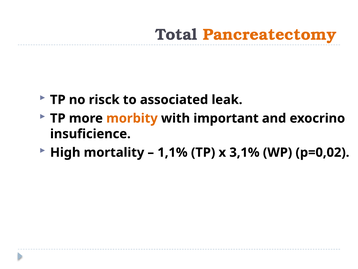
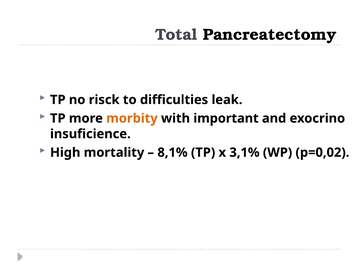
Pancreatectomy colour: orange -> black (270, 35)
associated: associated -> difficulties (174, 100)
1,1%: 1,1% -> 8,1% (172, 152)
